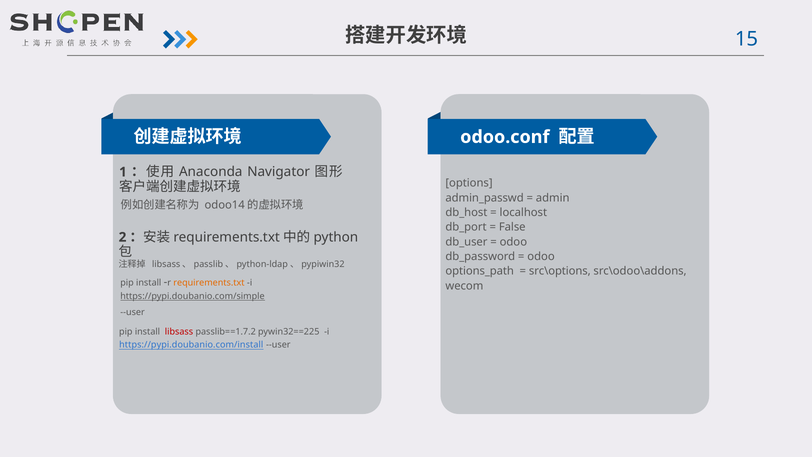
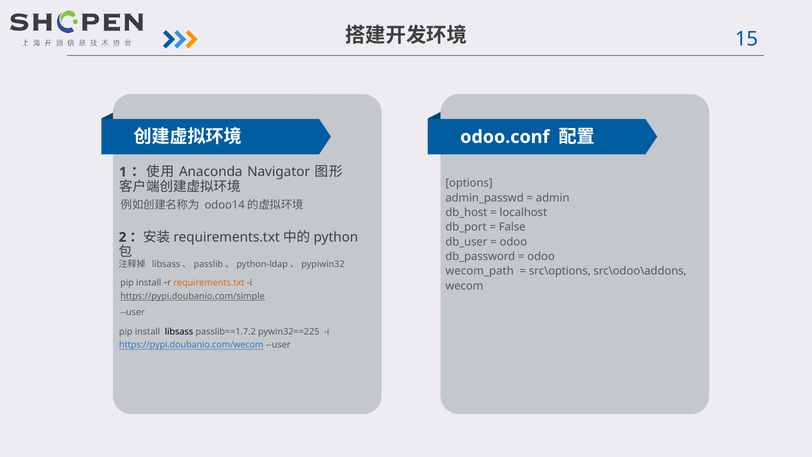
options_path: options_path -> wecom_path (480, 271)
libsass colour: red -> black (179, 332)
https://pypi.doubanio.com/install: https://pypi.doubanio.com/install -> https://pypi.doubanio.com/wecom (191, 345)
